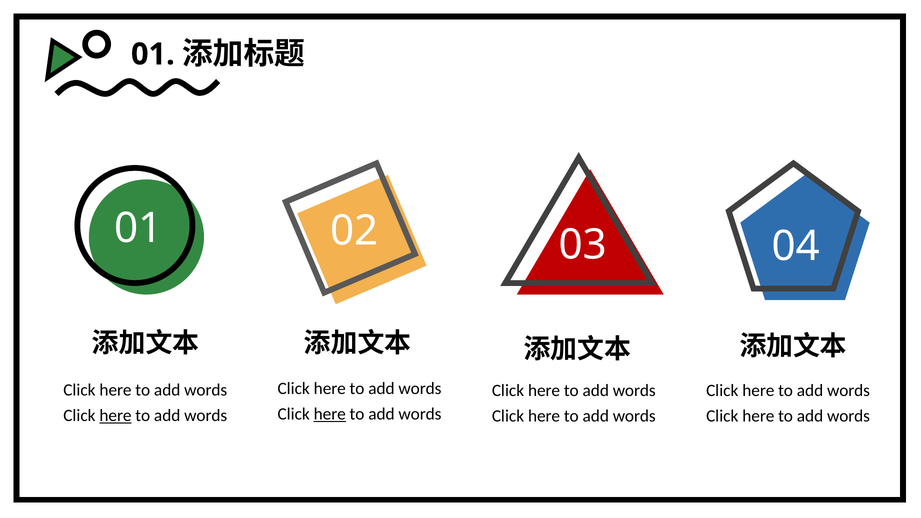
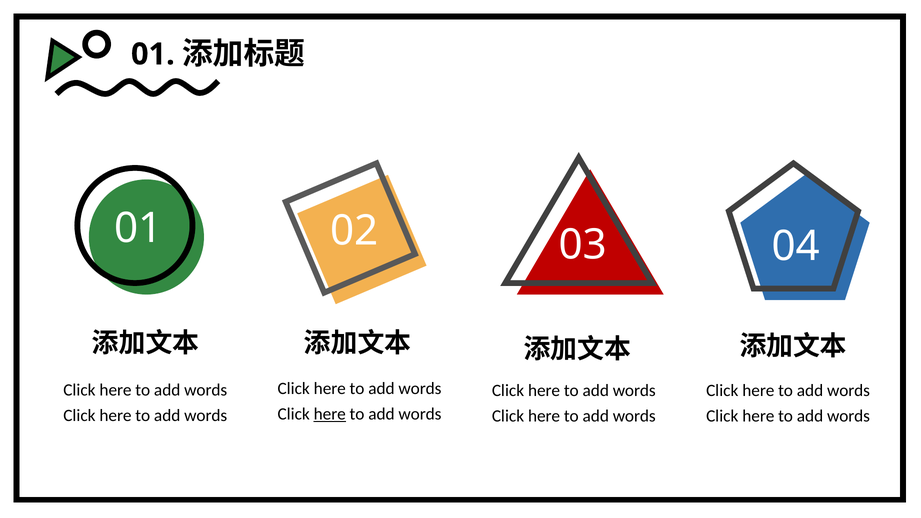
here underline: present -> none (116, 416)
